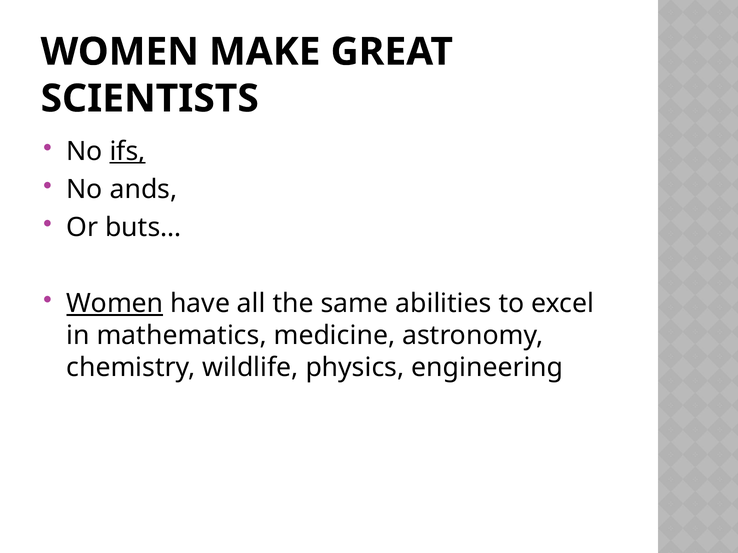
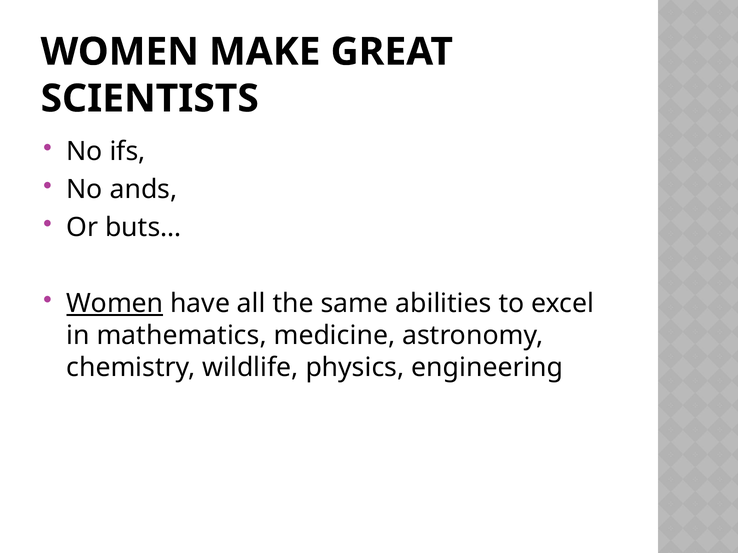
ifs underline: present -> none (128, 151)
